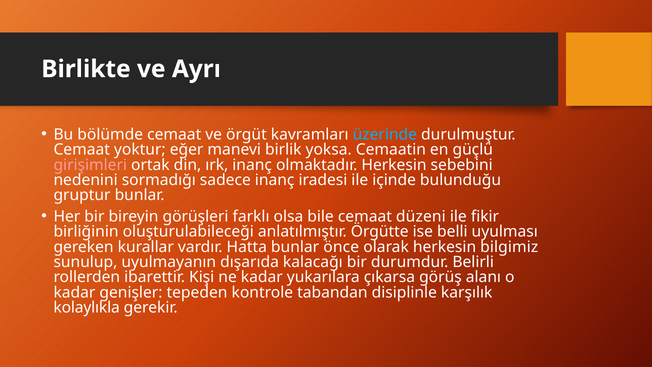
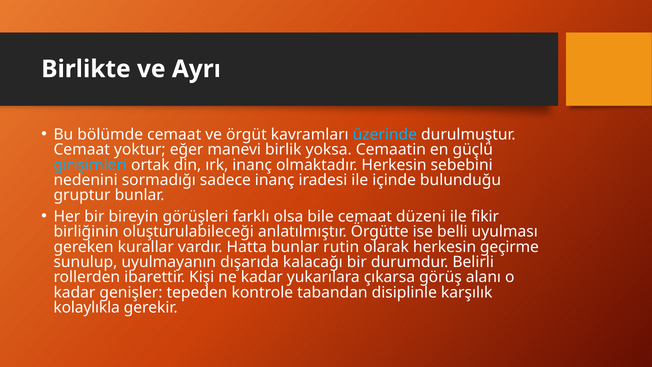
girişimleri colour: pink -> light blue (90, 165)
önce: önce -> rutin (341, 247)
bilgimiz: bilgimiz -> geçirme (509, 247)
